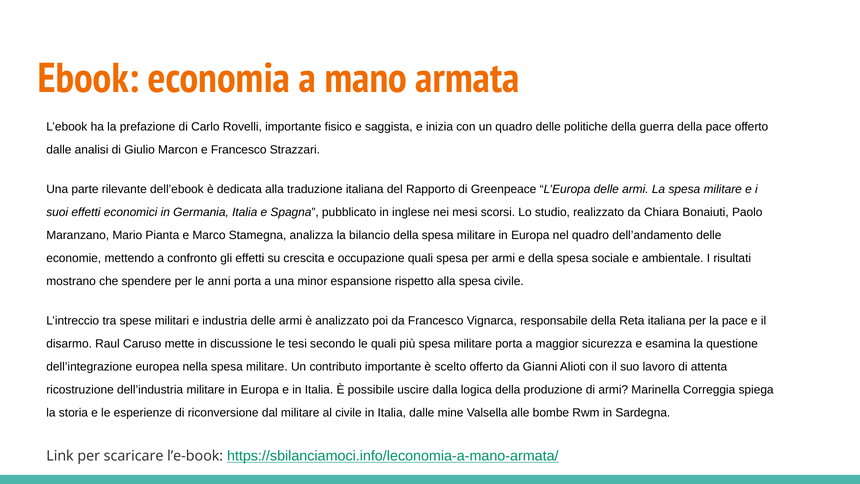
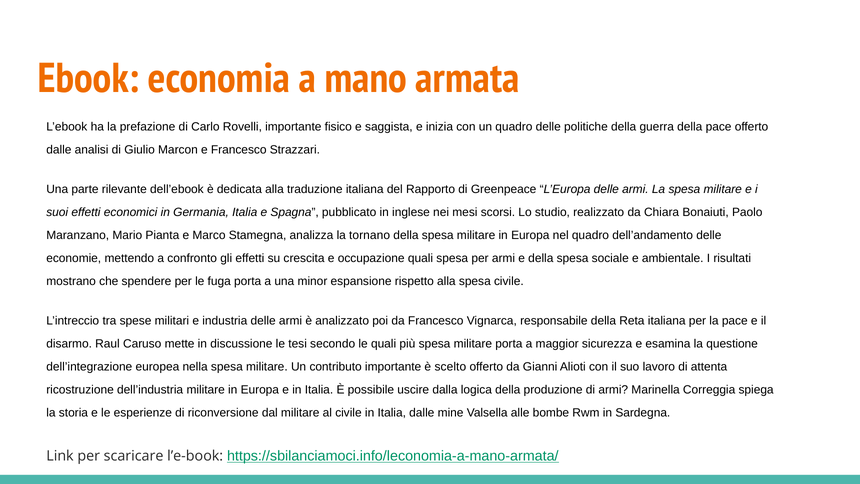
bilancio: bilancio -> tornano (370, 235)
anni: anni -> fuga (219, 281)
